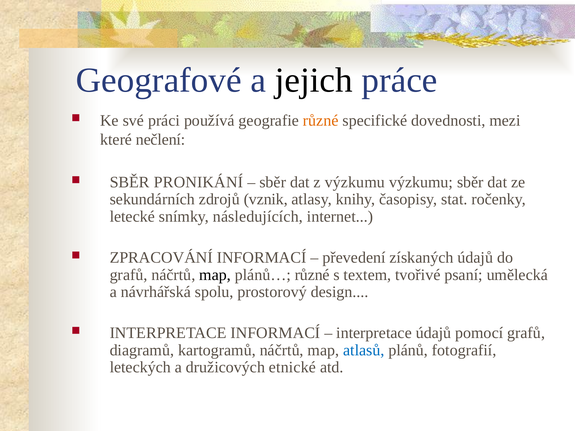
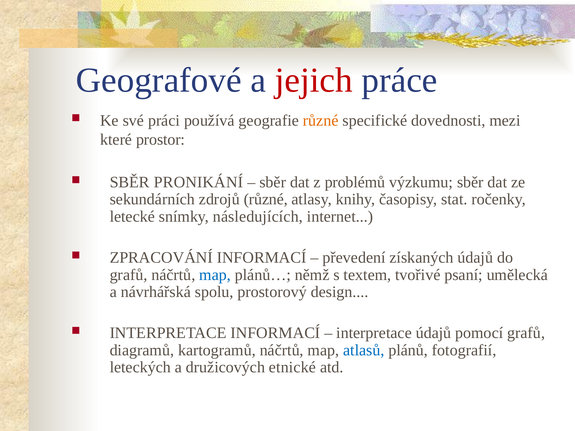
jejich colour: black -> red (314, 80)
nečlení: nečlení -> prostor (161, 140)
z výzkumu: výzkumu -> problémů (355, 182)
zdrojů vznik: vznik -> různé (266, 200)
map colour: black -> blue (215, 275)
plánů… různé: různé -> němž (312, 275)
